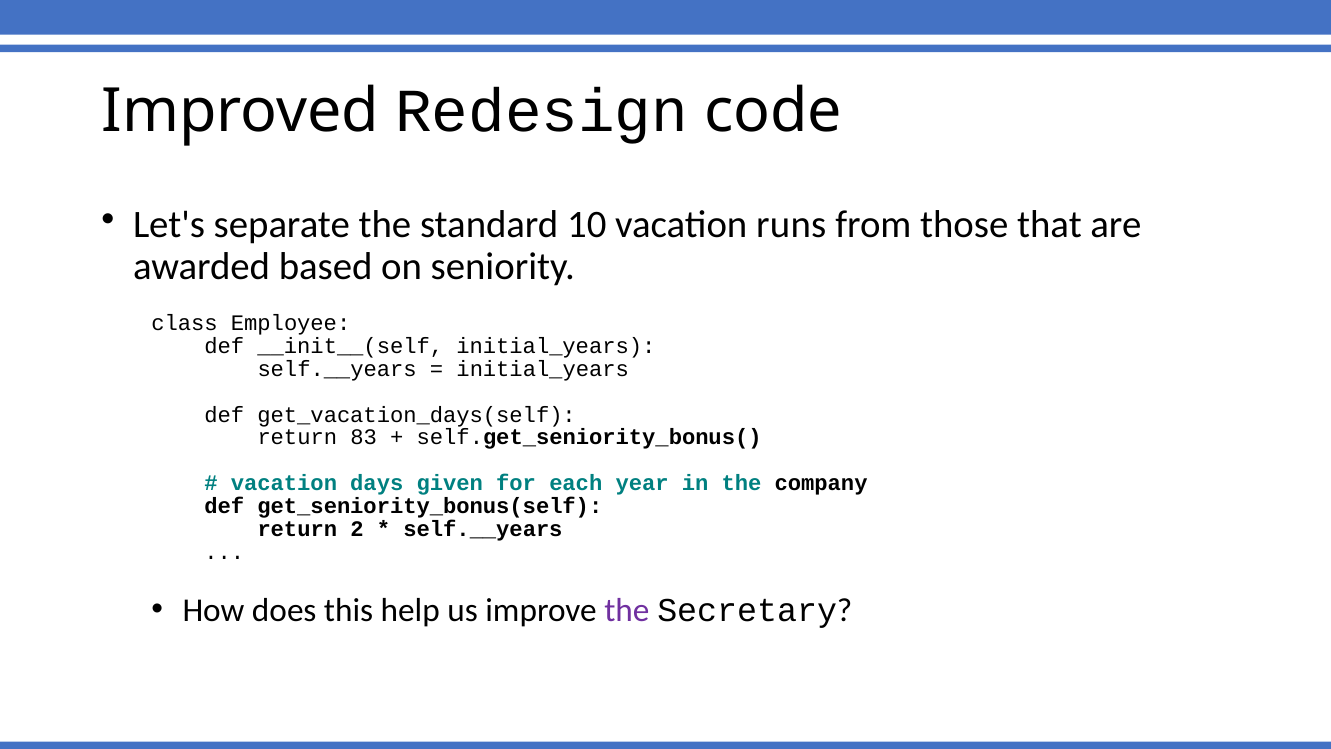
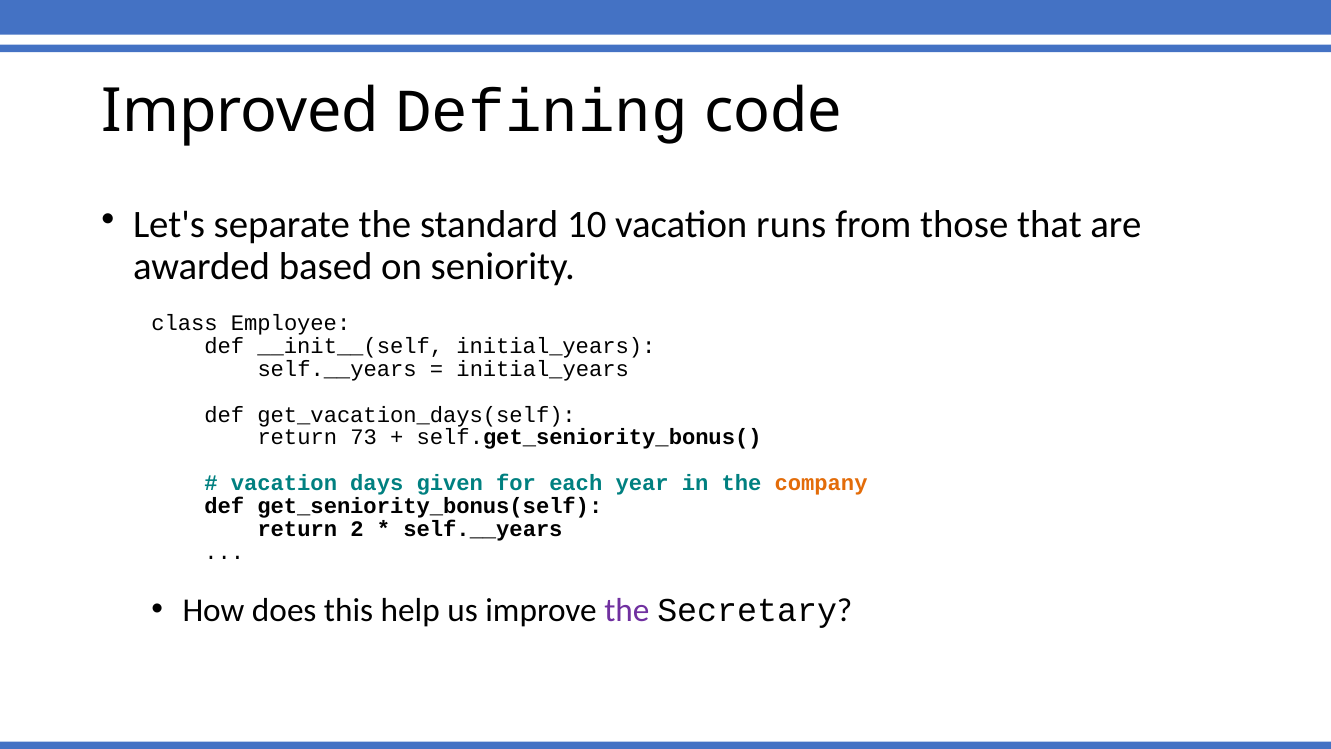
Redesign: Redesign -> Defining (542, 112)
83: 83 -> 73 (364, 437)
company colour: black -> orange (821, 483)
